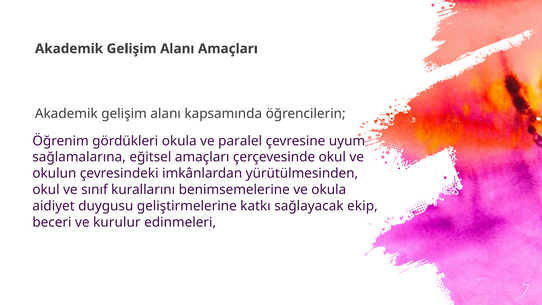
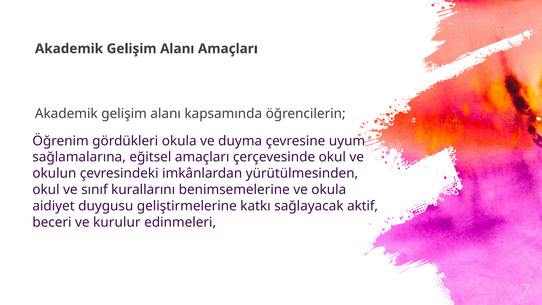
paralel: paralel -> duyma (240, 141)
ekip: ekip -> aktif (363, 206)
